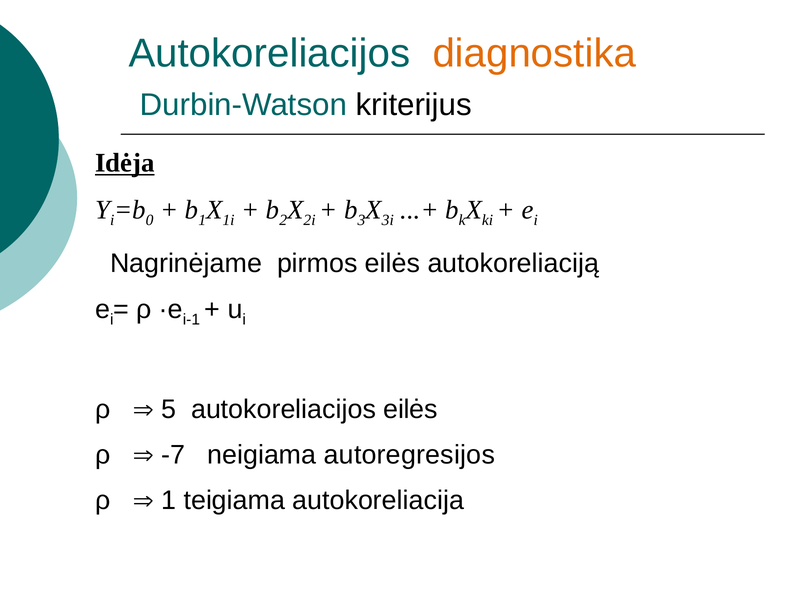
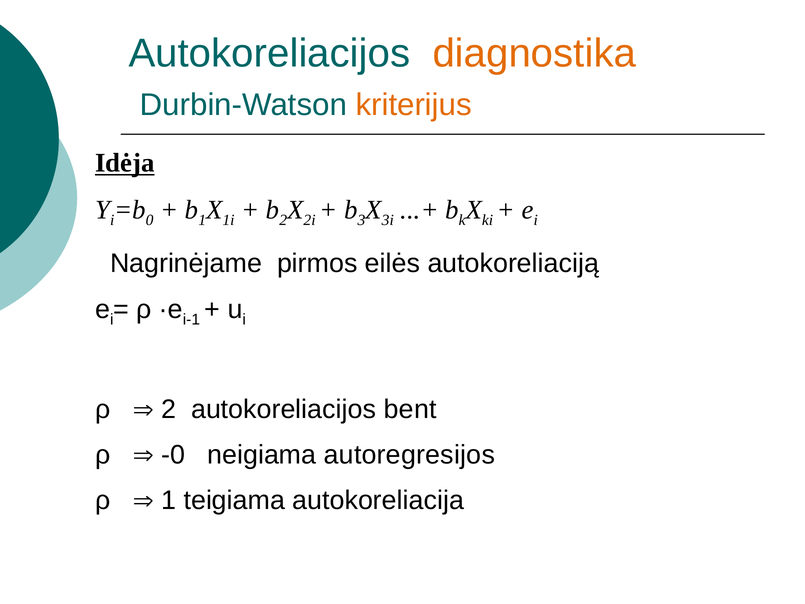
kriterijus colour: black -> orange (414, 105)
5: 5 -> 2 (169, 409)
autokoreliacijos eilės: eilės -> bent (410, 409)
-7: -7 -> -0 (173, 455)
